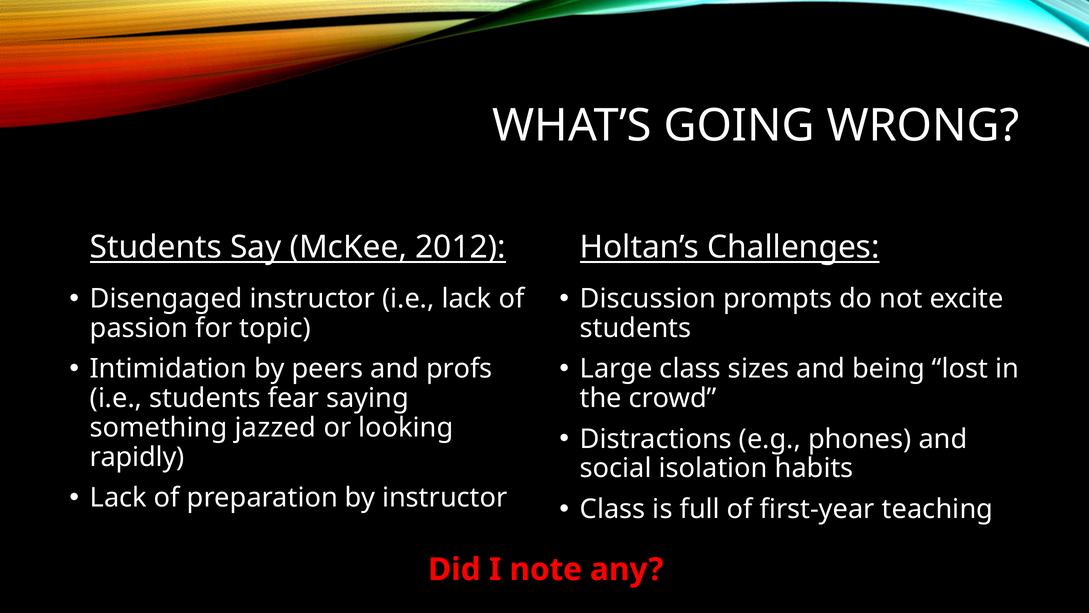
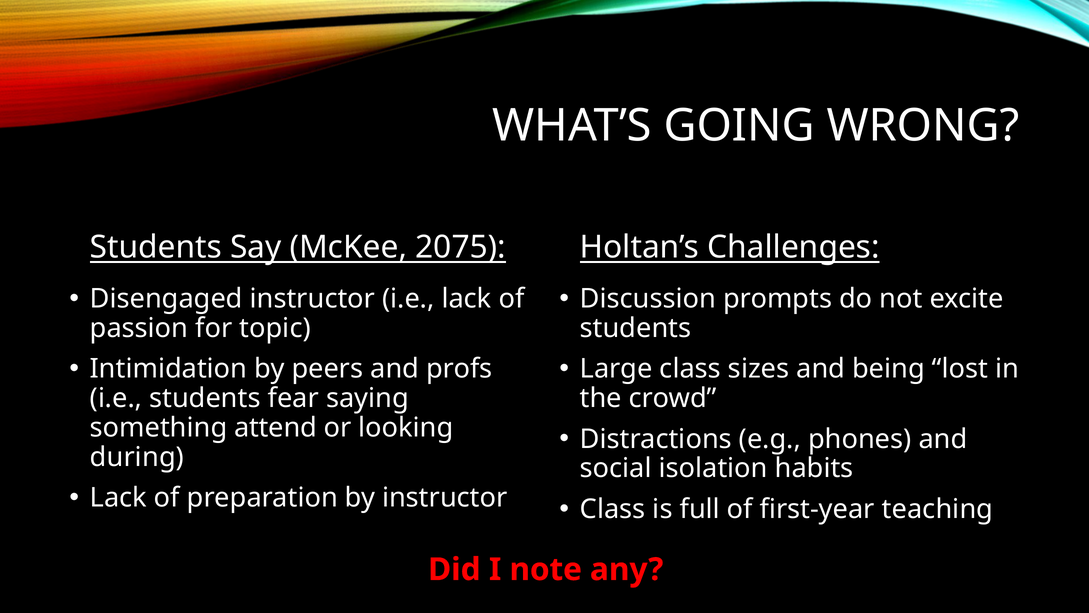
2012: 2012 -> 2075 (461, 247)
jazzed: jazzed -> attend (276, 427)
rapidly: rapidly -> during (137, 457)
